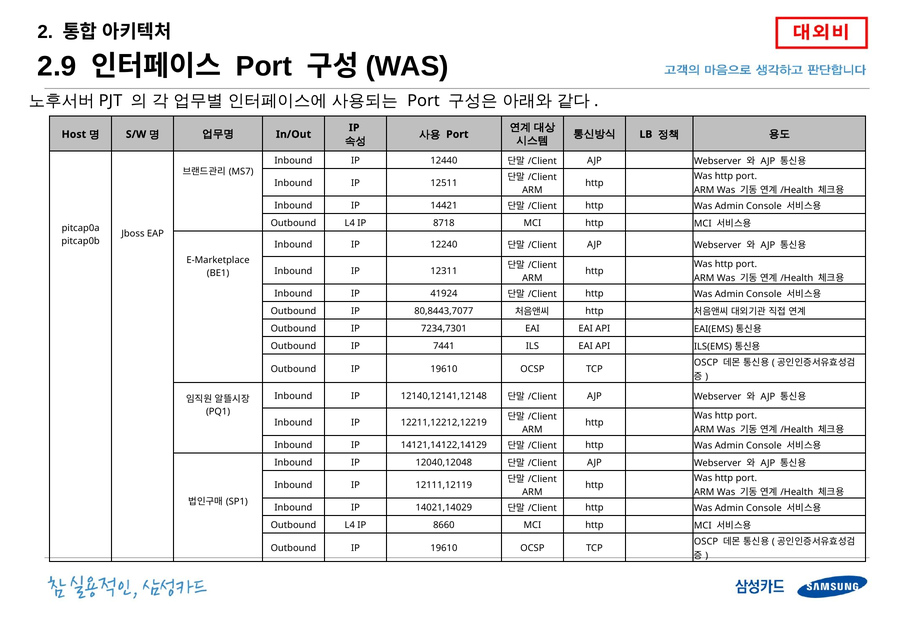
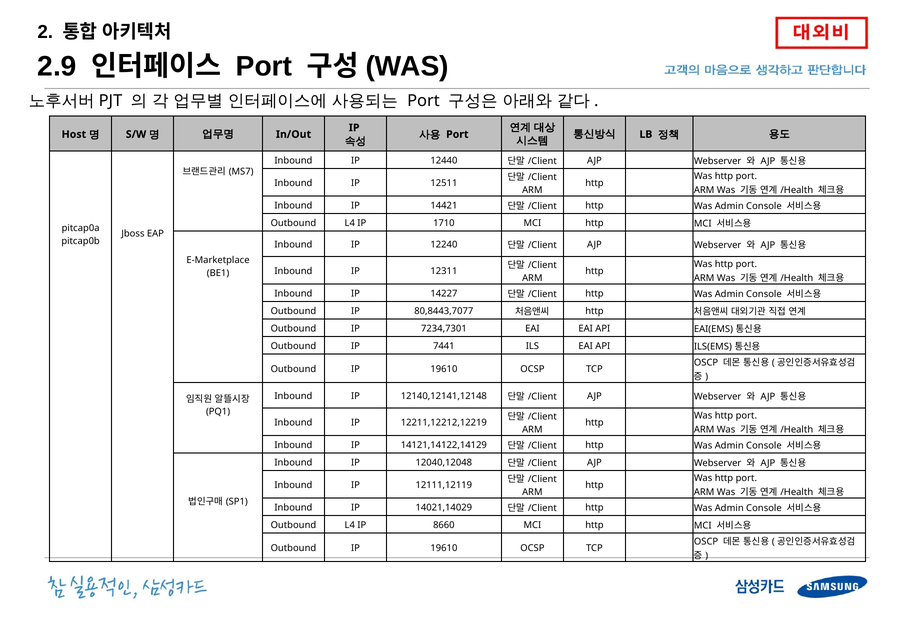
8718: 8718 -> 1710 (444, 223)
41924: 41924 -> 14227 (444, 294)
